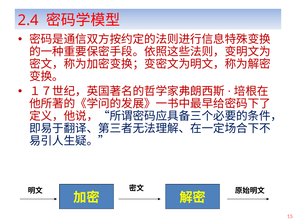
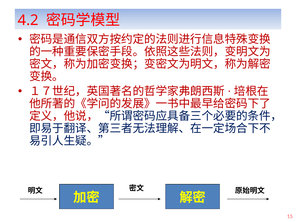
2.4: 2.4 -> 4.2 (28, 20)
